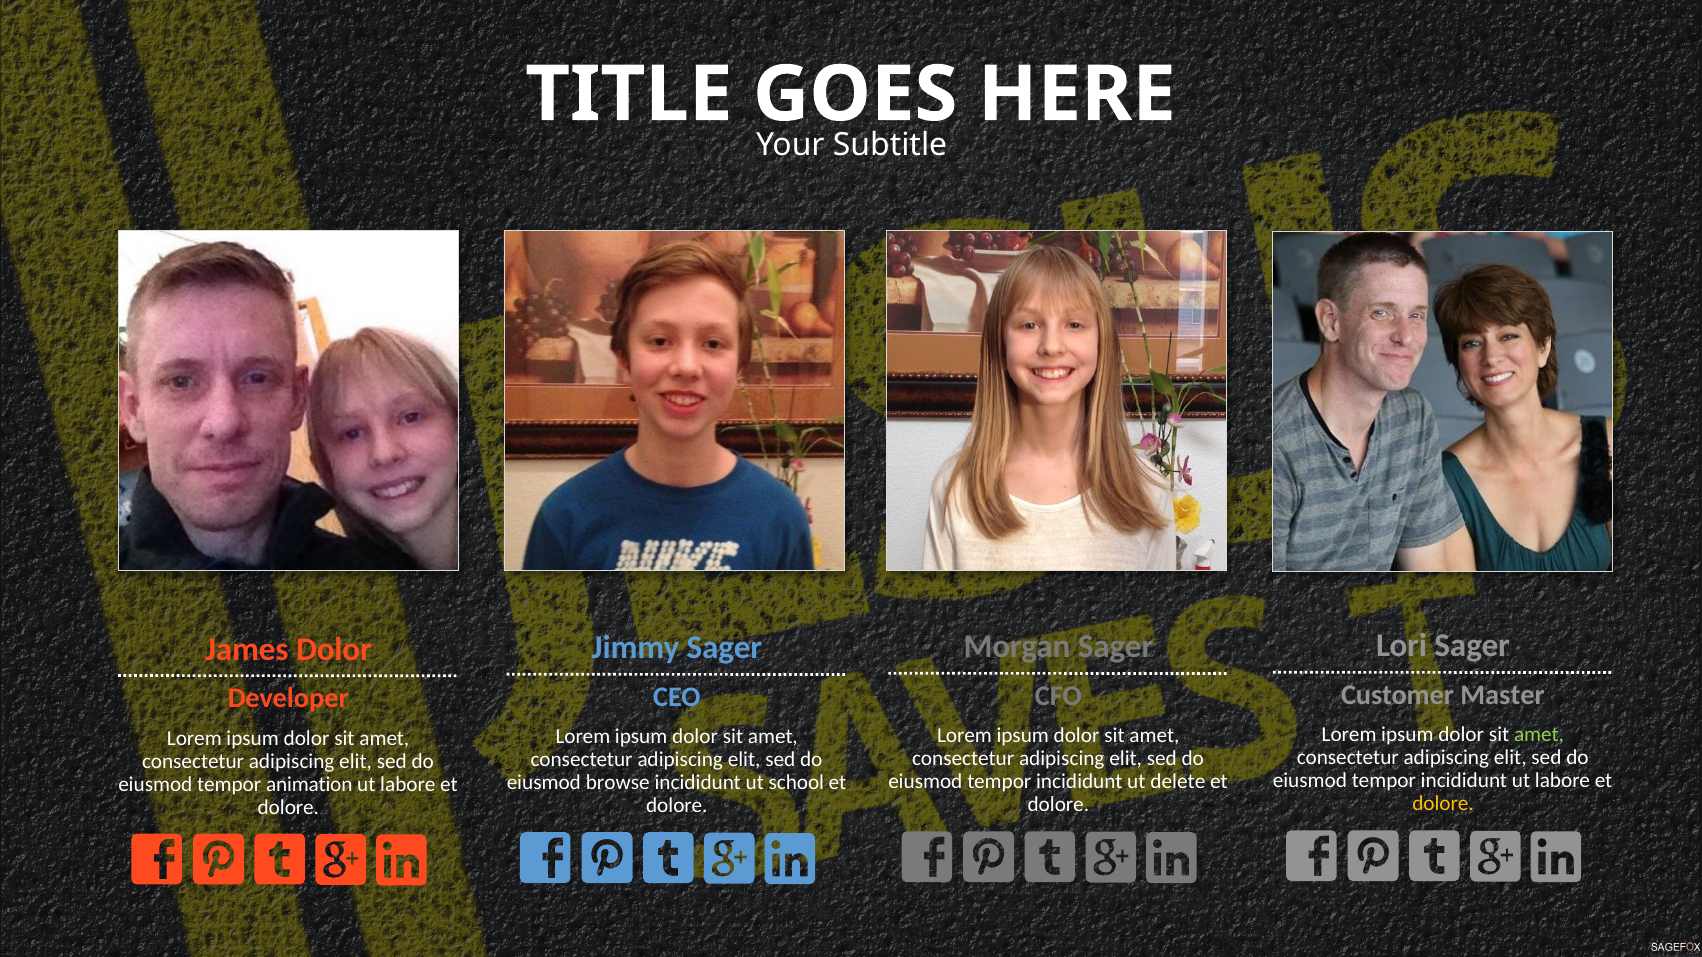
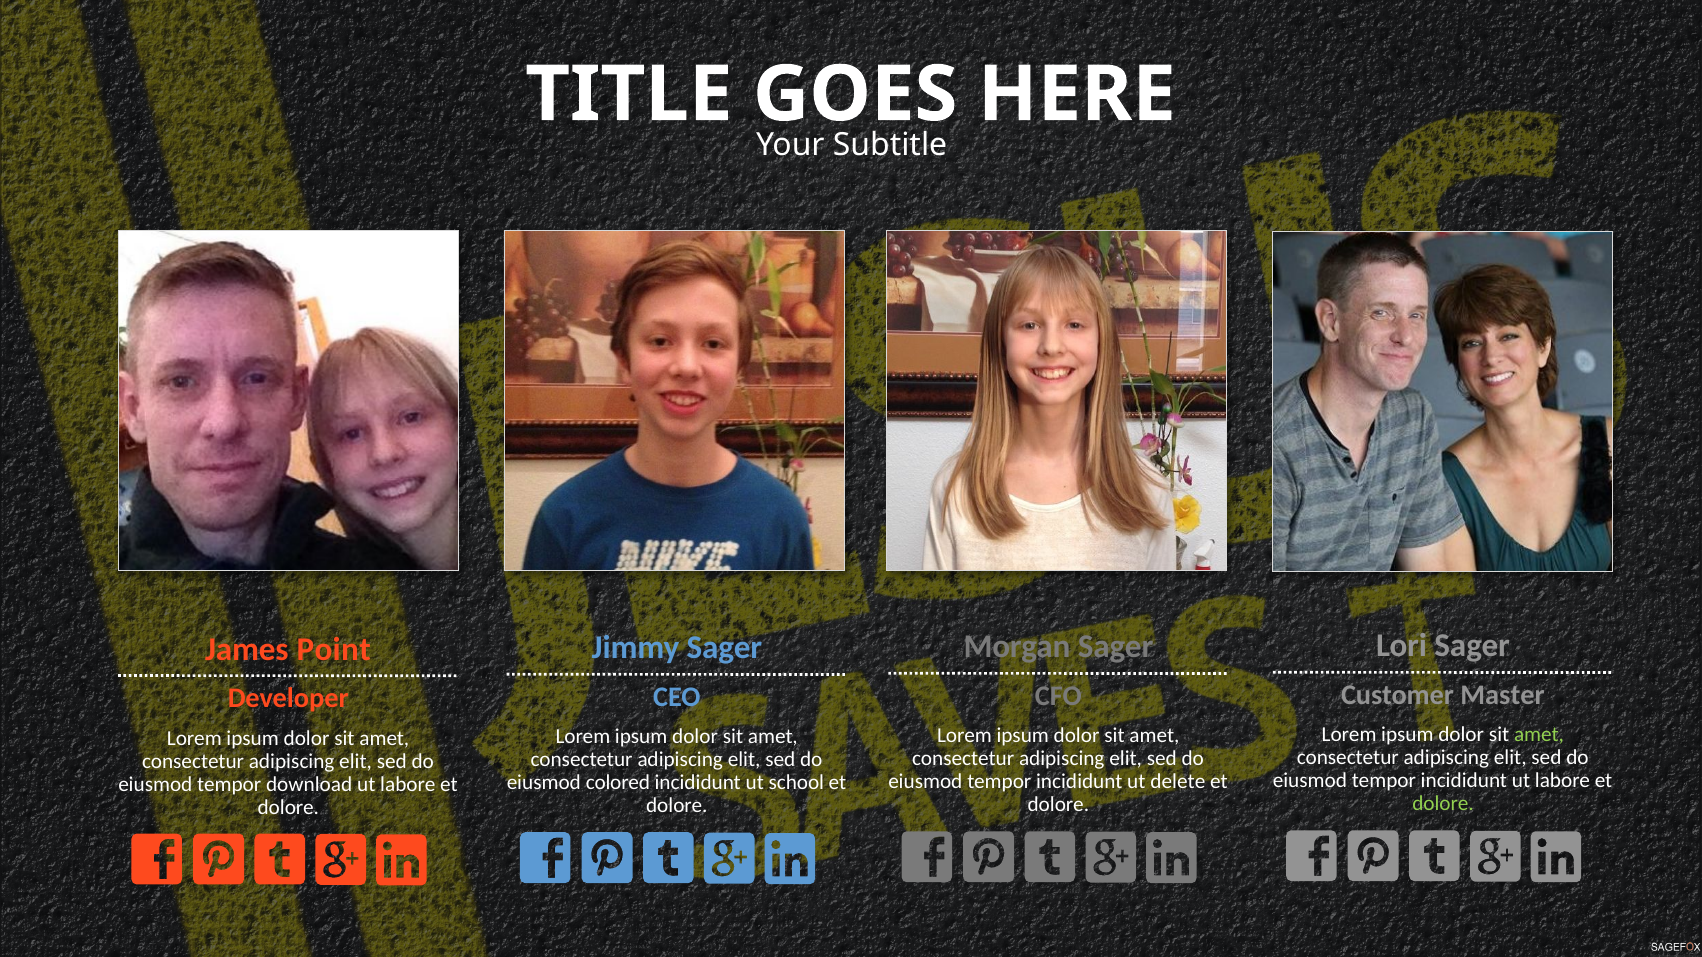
James Dolor: Dolor -> Point (334, 650)
browse: browse -> colored (618, 783)
animation: animation -> download (309, 784)
dolore colour: yellow -> light green (1443, 804)
